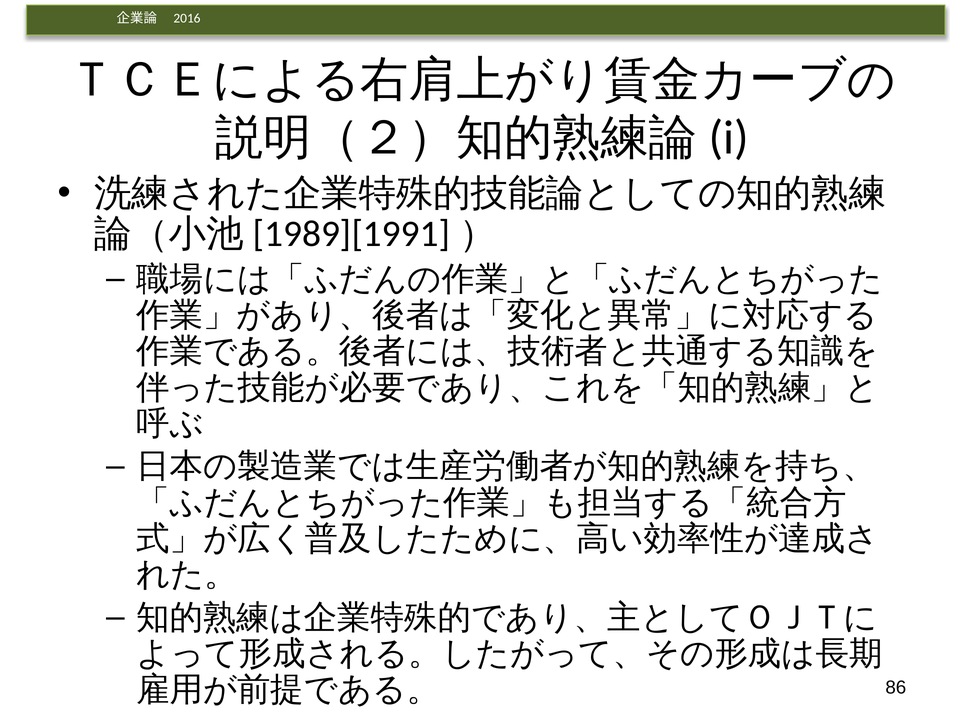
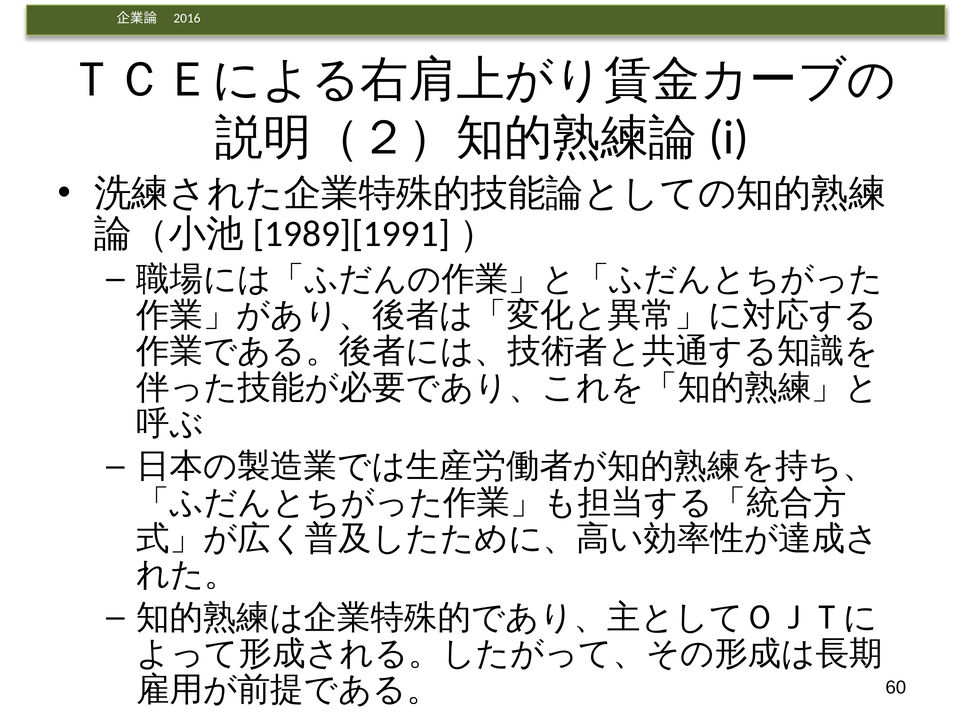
86: 86 -> 60 (896, 687)
